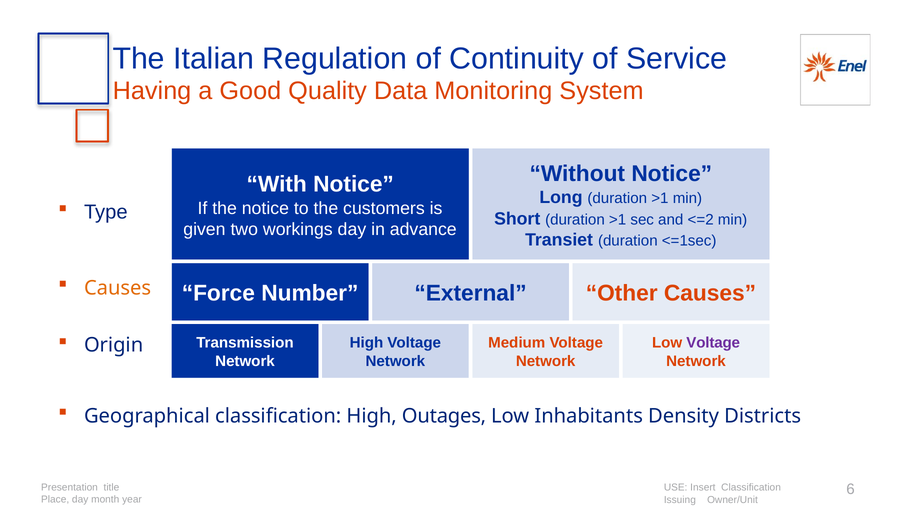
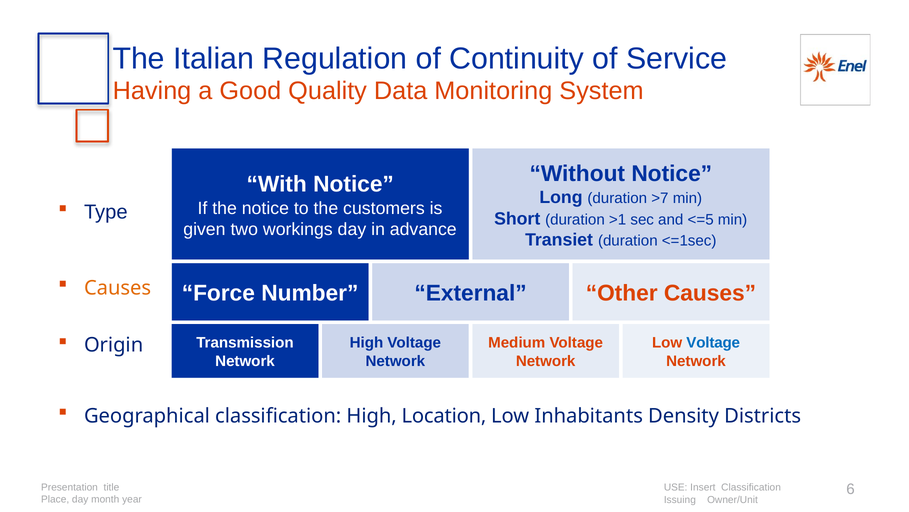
Long duration >1: >1 -> >7 (660, 198)
<=2: <=2 -> <=5 (701, 219)
Voltage colour: purple -> blue (713, 342)
Outages: Outages -> Location (444, 415)
